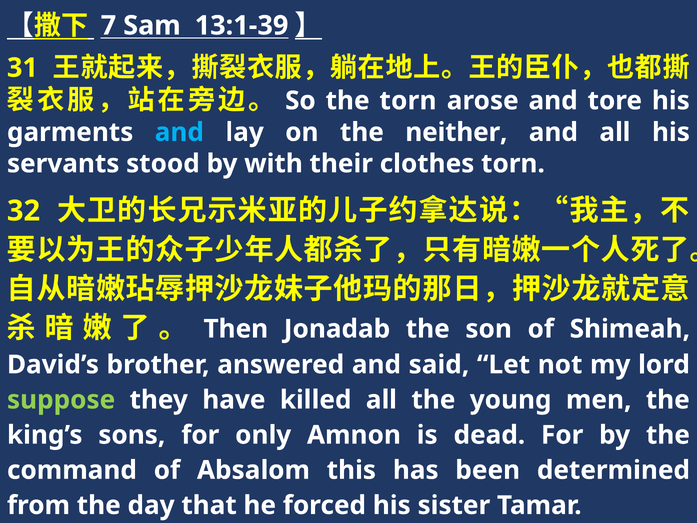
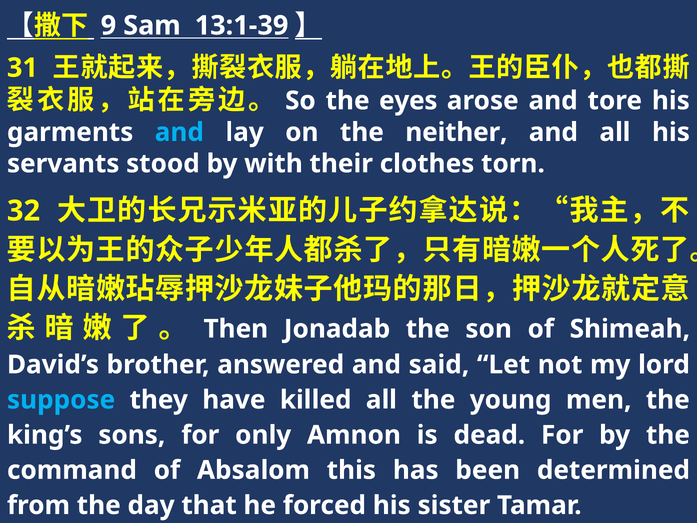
7: 7 -> 9 (108, 26)
the torn: torn -> eyes (408, 101)
suppose colour: light green -> light blue (61, 400)
